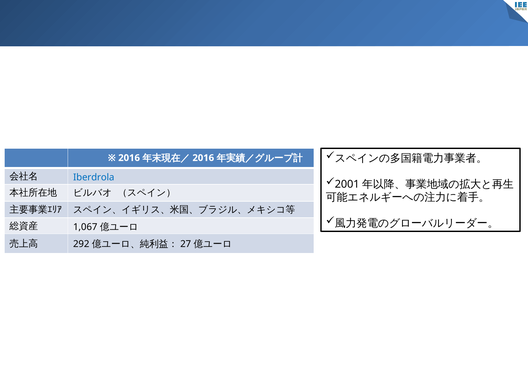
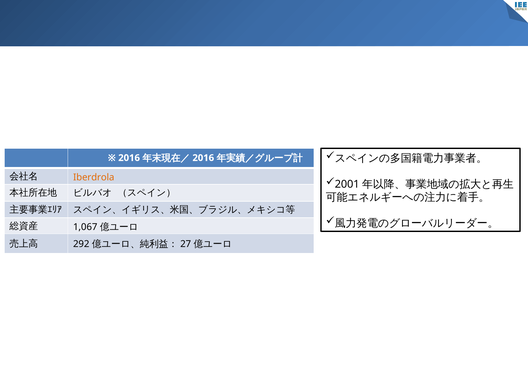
Iberdrola colour: blue -> orange (94, 177)
